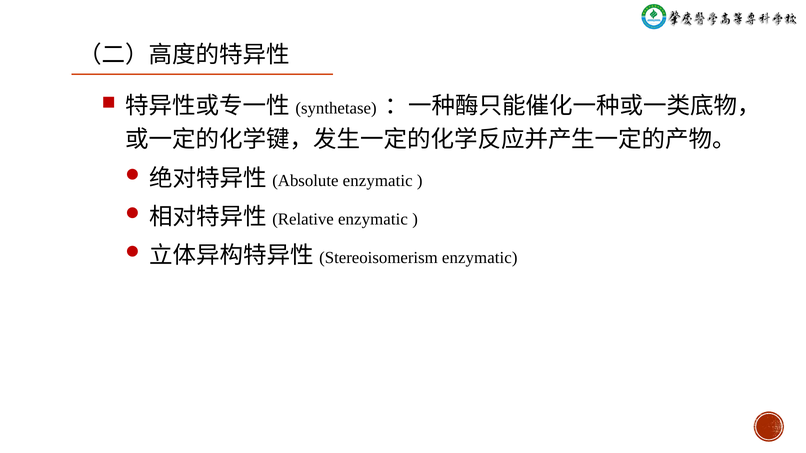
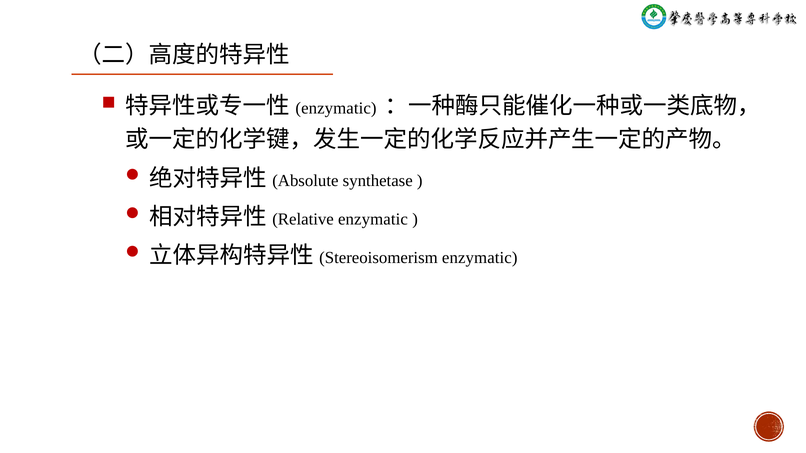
synthetase: synthetase -> enzymatic (336, 108)
enzymatic: enzymatic -> synthetase (378, 181)
